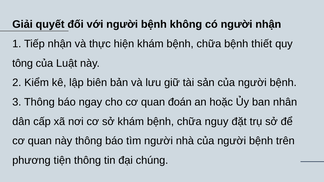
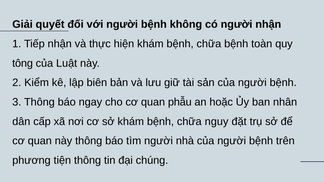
thiết: thiết -> toàn (262, 44)
đoán: đoán -> phẫu (180, 102)
